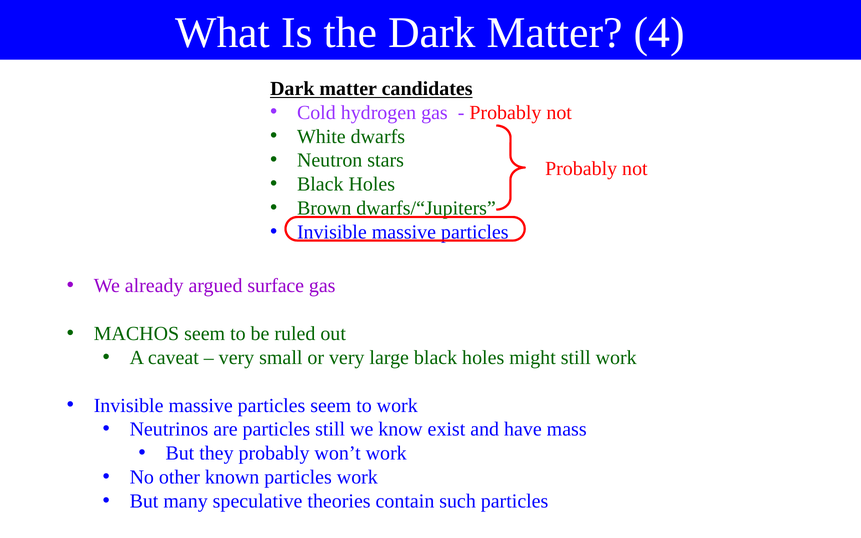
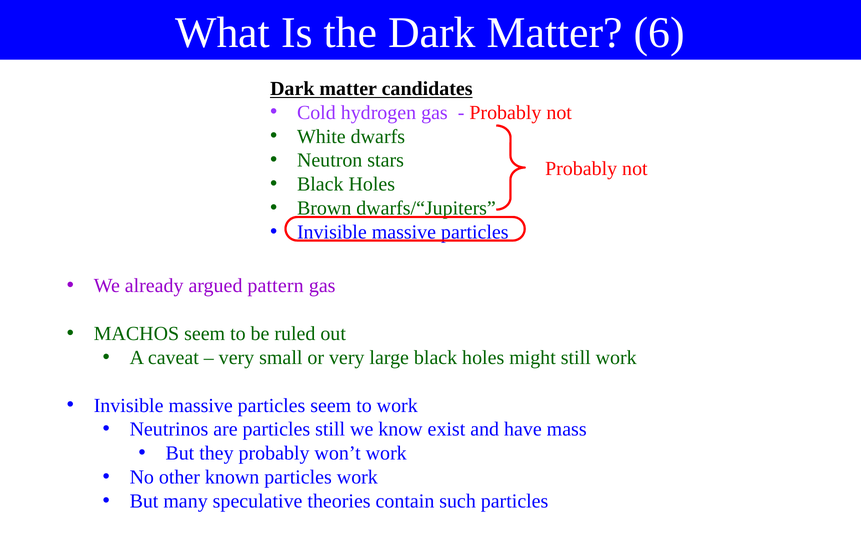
4: 4 -> 6 (659, 33)
surface: surface -> pattern (276, 286)
